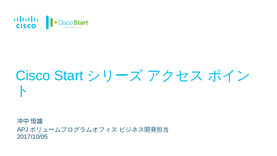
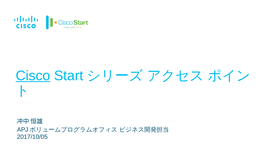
Cisco underline: none -> present (33, 76)
